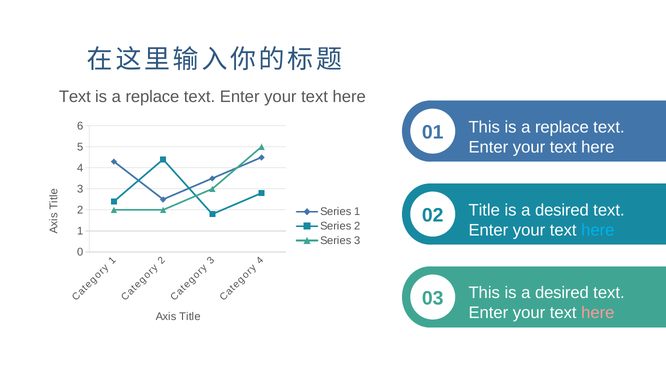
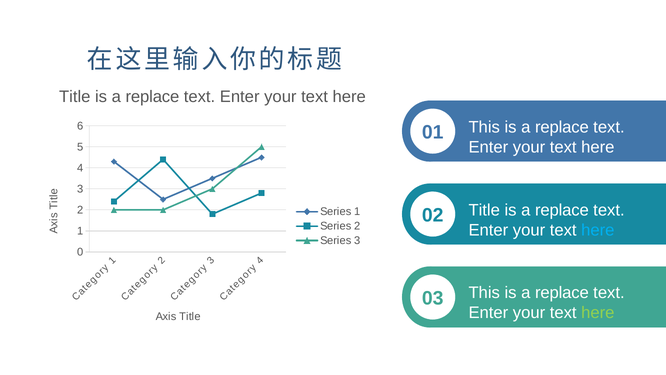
Text: Text -> Title (75, 97)
desired: desired -> replace (562, 210)
desired: desired -> replace (562, 293)
here colour: pink -> light green (598, 313)
